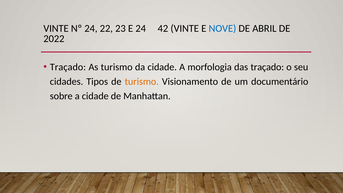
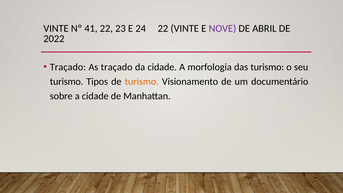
Nº 24: 24 -> 41 (91, 29)
24 42: 42 -> 22 (163, 29)
NOVE colour: blue -> purple (222, 29)
As turismo: turismo -> traçado (117, 67)
das traçado: traçado -> turismo (267, 67)
cidades: cidades -> turismo (67, 82)
